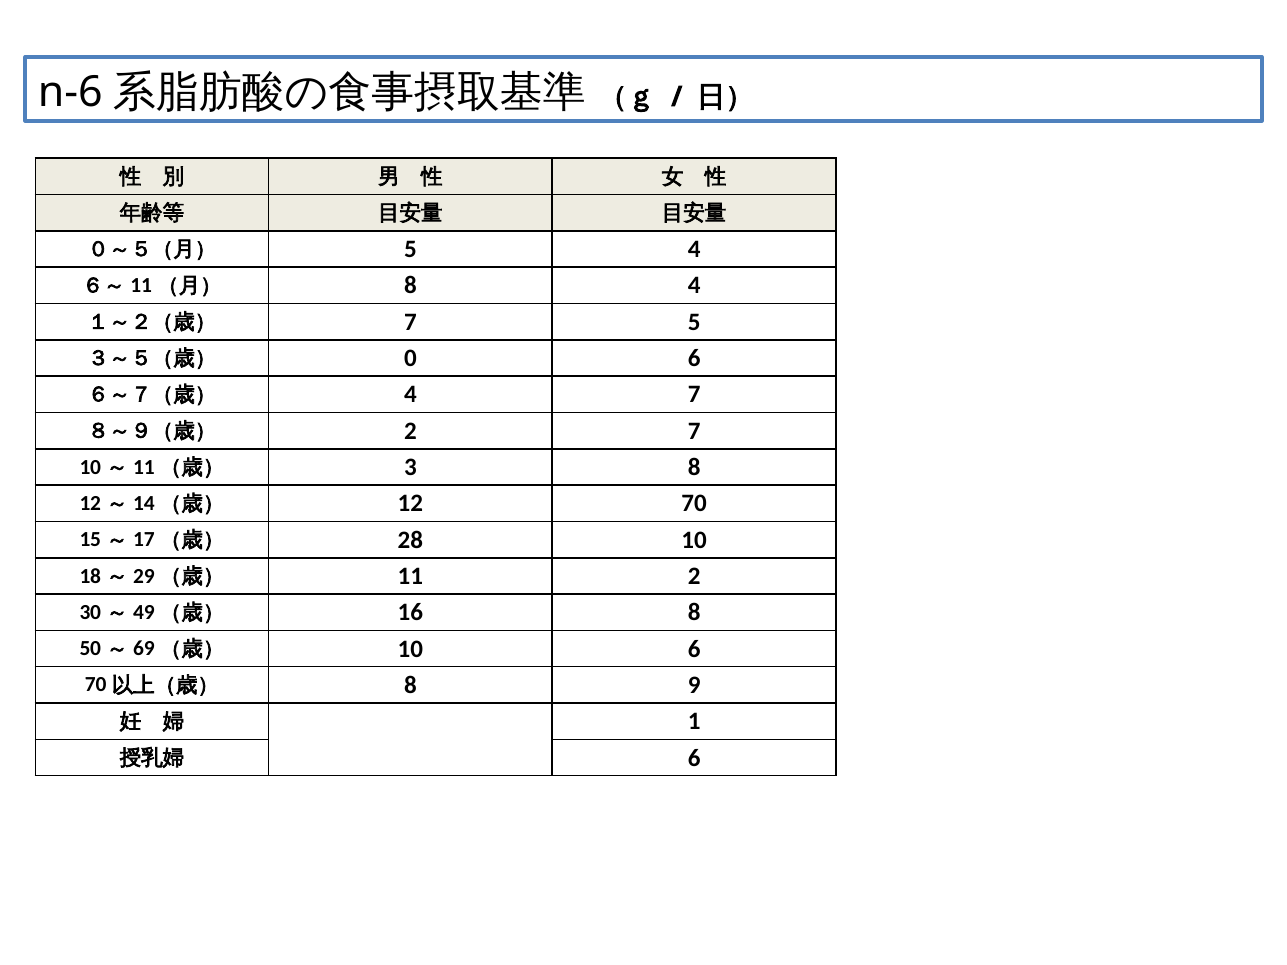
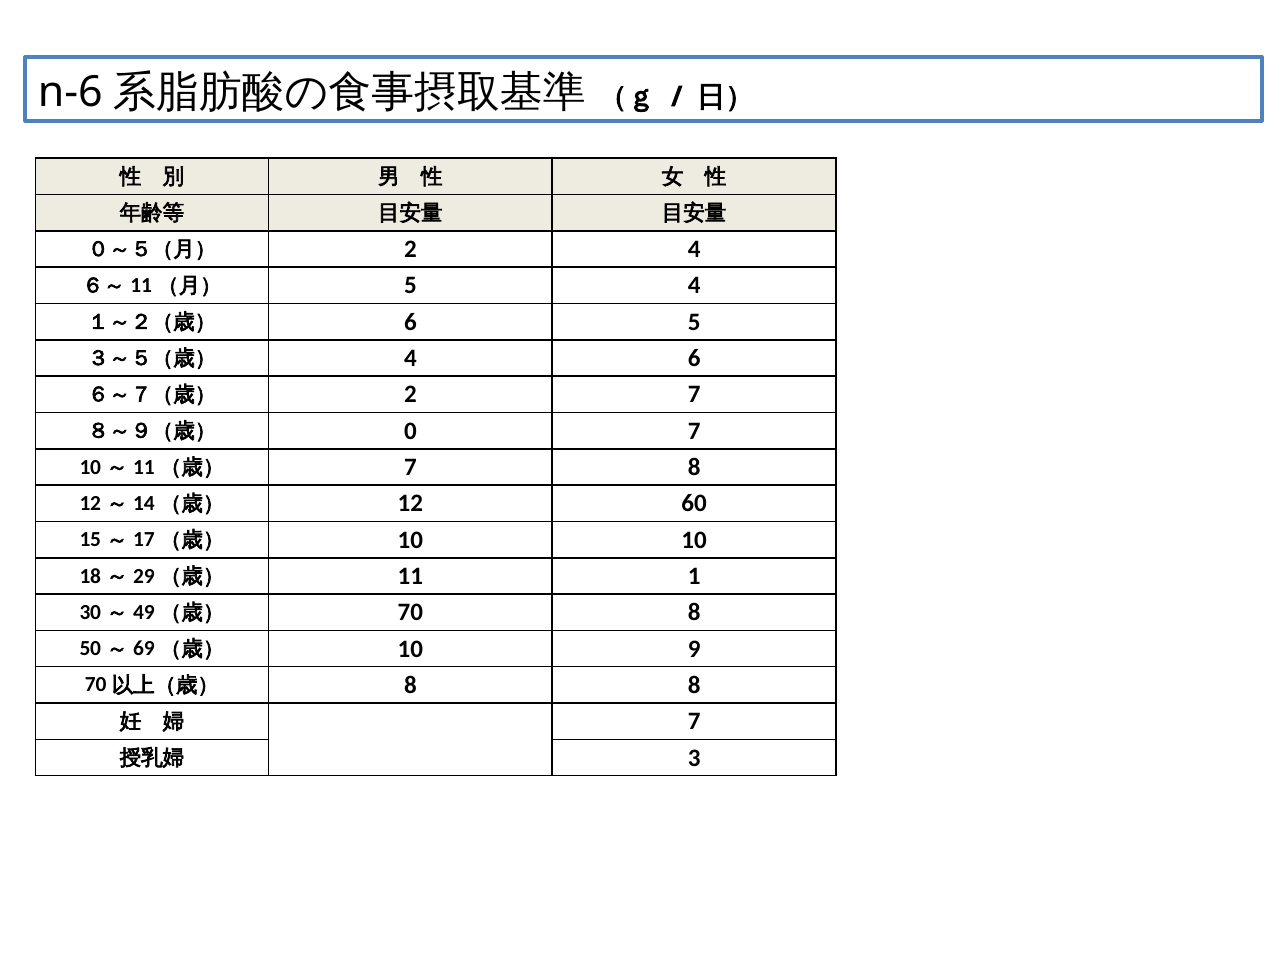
5: 5 -> 2 (410, 249)
8: 8 -> 5 (410, 286)
7: 7 -> 6 (410, 322)
0: 0 -> 4 (410, 358)
4: 4 -> 2 (410, 395)
2: 2 -> 0 (410, 431)
3: 3 -> 7 (410, 467)
70: 70 -> 60 (694, 504)
28: 28 -> 10 (410, 540)
11 2: 2 -> 1 (694, 576)
16: 16 -> 70 (410, 613)
10 6: 6 -> 9 (694, 649)
8 9: 9 -> 8 (694, 685)
1: 1 -> 7 (694, 722)
6: 6 -> 3 (694, 758)
